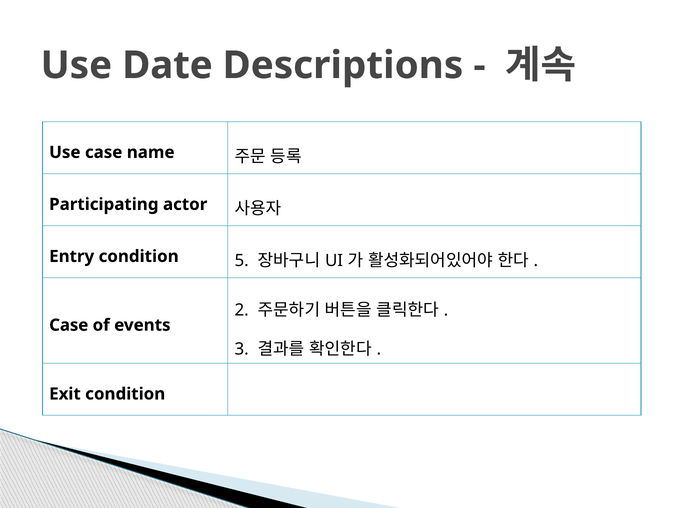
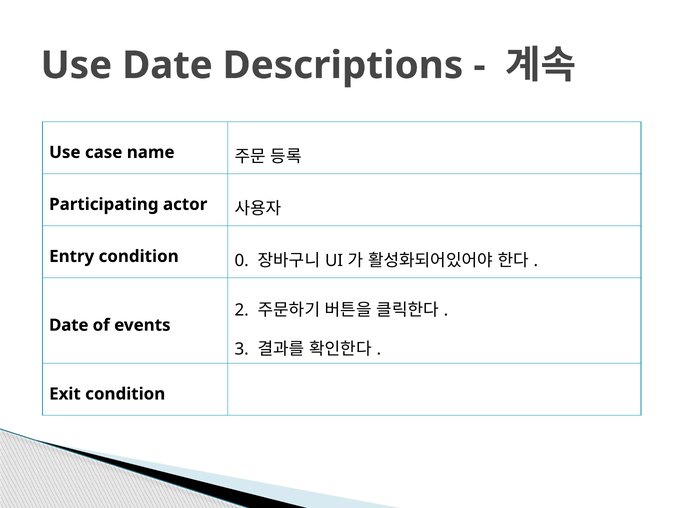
5: 5 -> 0 (242, 261)
Case: Case -> Date (69, 325)
